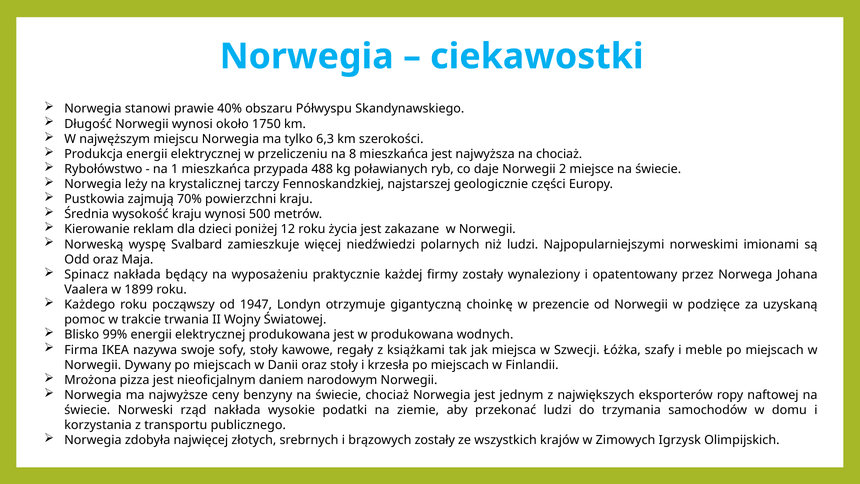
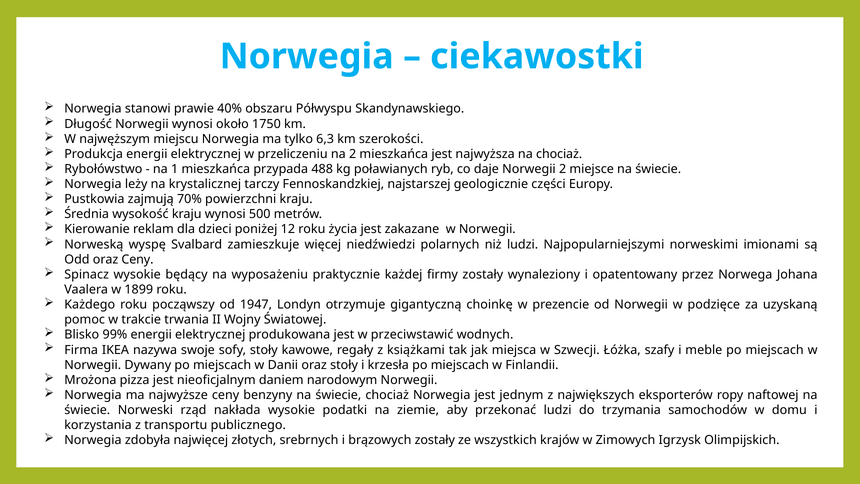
na 8: 8 -> 2 (353, 154)
oraz Maja: Maja -> Ceny (137, 259)
Spinacz nakłada: nakłada -> wysokie (137, 274)
w produkowana: produkowana -> przeciwstawić (412, 335)
